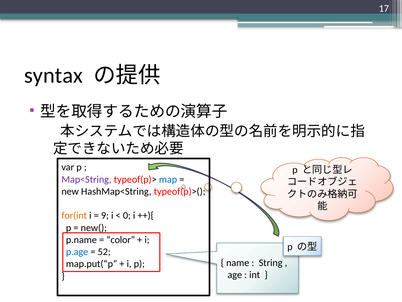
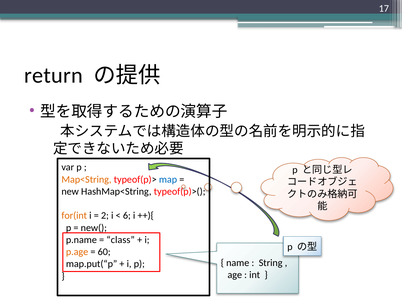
syntax: syntax -> return (53, 75)
Map<String colour: purple -> orange (86, 179)
9: 9 -> 2 (105, 215)
0: 0 -> 6 (127, 215)
color: color -> class (121, 239)
p.age colour: blue -> orange (77, 251)
52: 52 -> 60 (104, 251)
